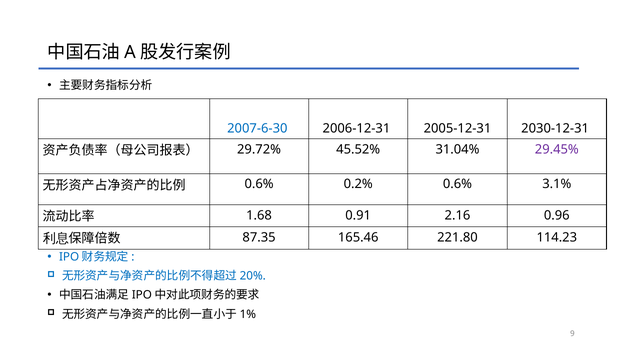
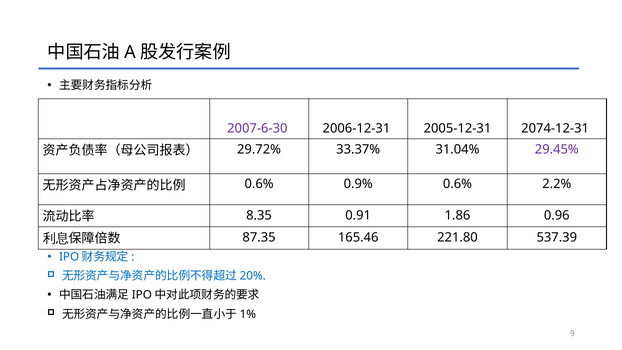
2007-6-30 colour: blue -> purple (257, 128)
2030-12-31: 2030-12-31 -> 2074-12-31 (555, 128)
45.52%: 45.52% -> 33.37% (358, 149)
0.2%: 0.2% -> 0.9% (358, 184)
3.1%: 3.1% -> 2.2% (557, 184)
1.68: 1.68 -> 8.35 (259, 215)
2.16: 2.16 -> 1.86 (457, 215)
114.23: 114.23 -> 537.39 (557, 237)
